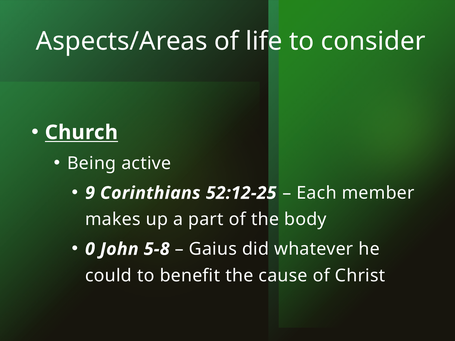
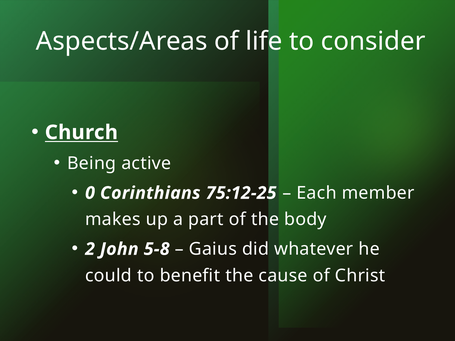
9: 9 -> 0 (90, 193)
52:12-25: 52:12-25 -> 75:12-25 (241, 193)
0: 0 -> 2 (90, 249)
